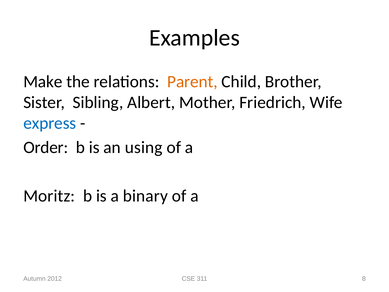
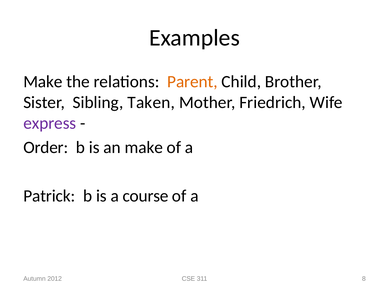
Albert: Albert -> Taken (151, 102)
express colour: blue -> purple (50, 123)
an using: using -> make (144, 147)
Moritz: Moritz -> Patrick (49, 196)
binary: binary -> course (146, 196)
